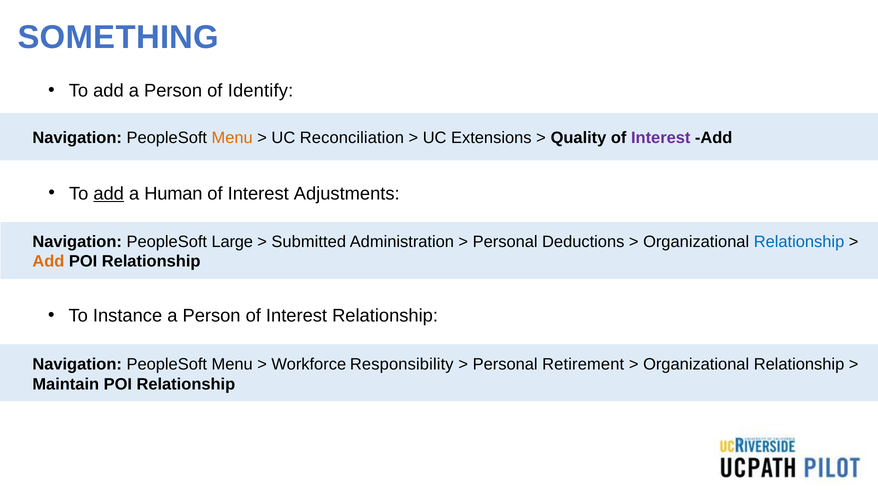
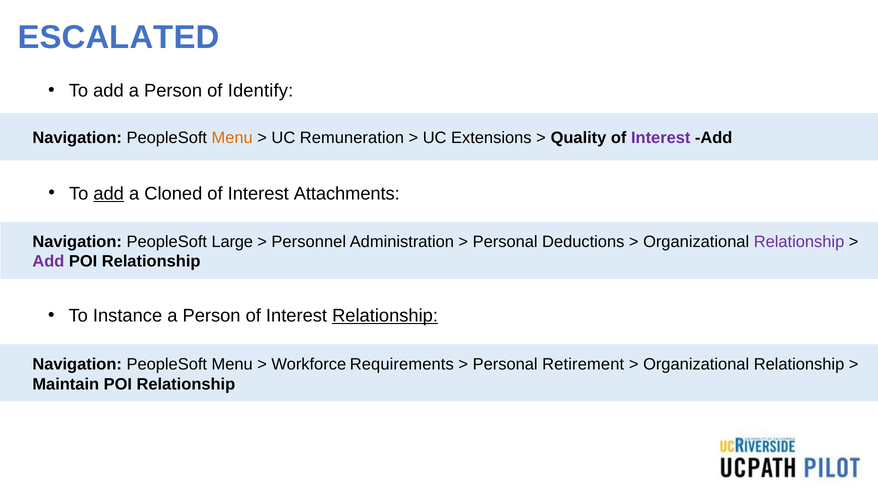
SOMETHING: SOMETHING -> ESCALATED (118, 37)
Reconciliation: Reconciliation -> Remuneration (352, 138)
Human: Human -> Cloned (173, 193)
Adjustments: Adjustments -> Attachments (347, 193)
Submitted: Submitted -> Personnel (309, 242)
Relationship colour: blue -> purple (799, 242)
Add colour: orange -> purple (48, 261)
Relationship underline: none -> present (385, 316)
Responsibility: Responsibility -> Requirements (402, 364)
